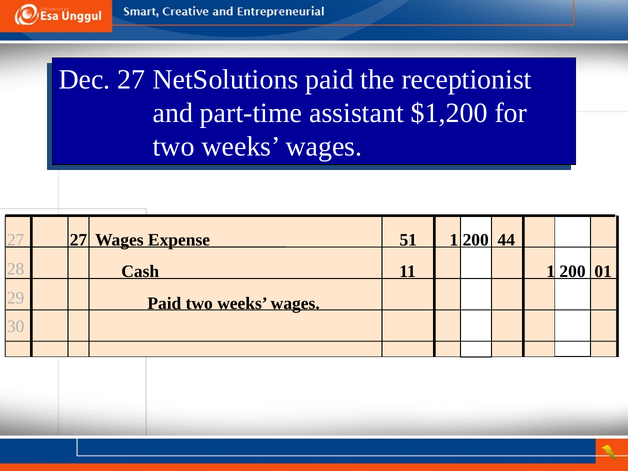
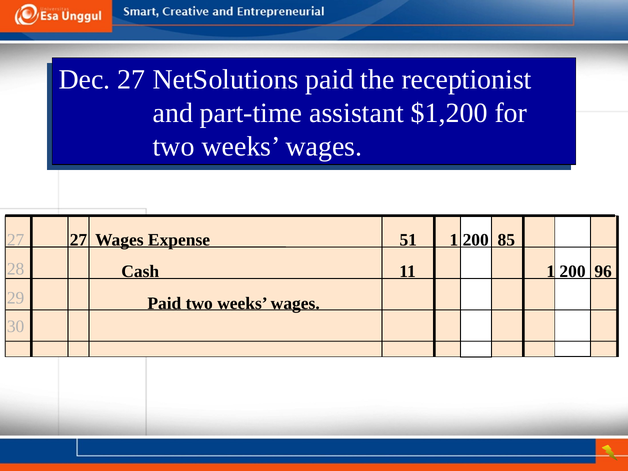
44: 44 -> 85 (506, 240)
01: 01 -> 96 (603, 271)
